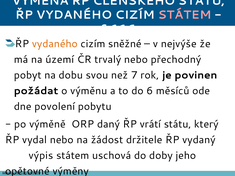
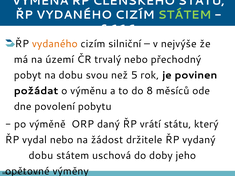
STÁTEM colour: pink -> light green (185, 15)
sněžné: sněžné -> silniční (125, 44)
7: 7 -> 5 (134, 75)
6: 6 -> 8 (150, 91)
výpis: výpis -> dobu (41, 156)
